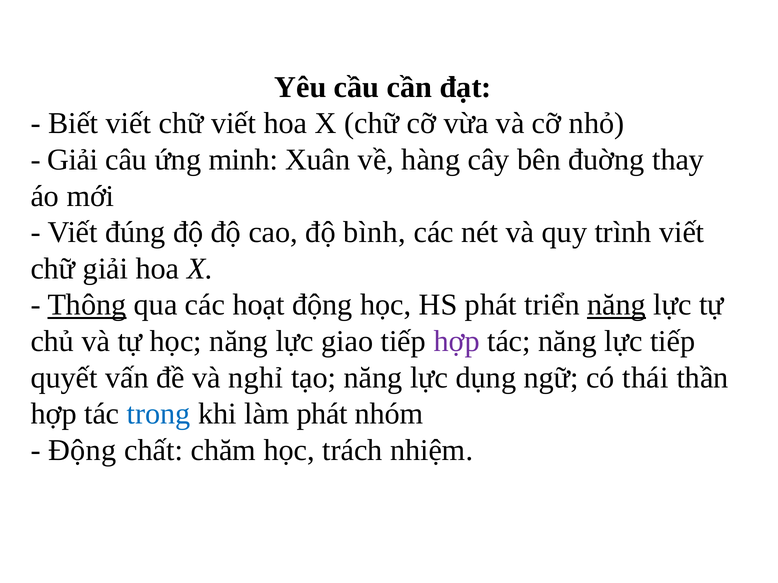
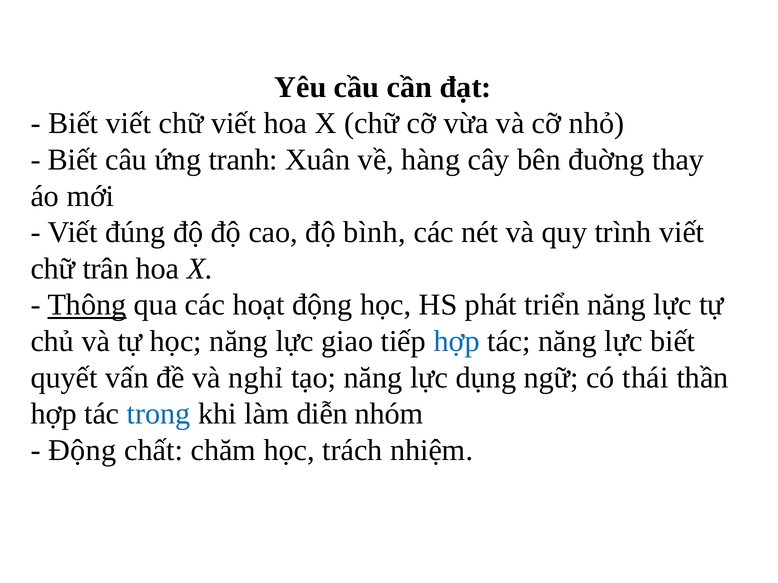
Giải: Giải -> Biết (73, 160)
minh: minh -> tranh (243, 160)
chữ giải: giải -> trân (106, 269)
năng underline: present -> none (617, 305)
hợp colour: purple -> blue (457, 342)
lực tiếp: tiếp -> biết (673, 342)
làm phát: phát -> diễn (322, 414)
